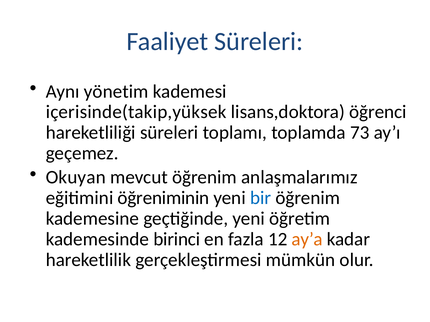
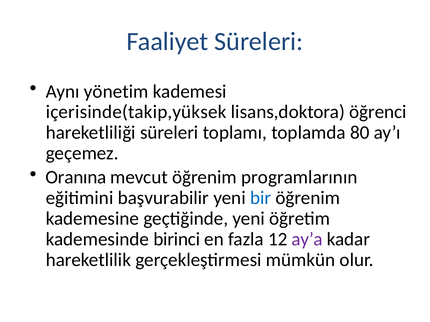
73: 73 -> 80 (360, 133)
Okuyan: Okuyan -> Oranına (76, 178)
anlaşmalarımız: anlaşmalarımız -> programlarının (299, 178)
öğreniminin: öğreniminin -> başvurabilir (163, 198)
ay’a colour: orange -> purple (307, 240)
